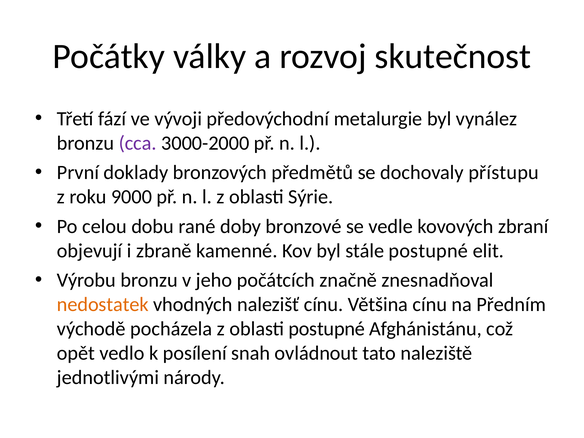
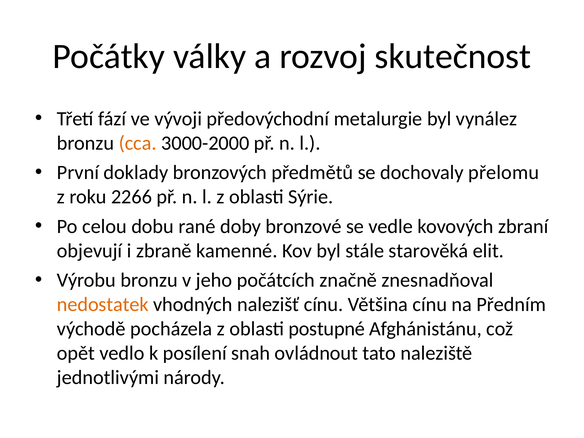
cca colour: purple -> orange (138, 143)
přístupu: přístupu -> přelomu (504, 173)
9000: 9000 -> 2266 (132, 197)
stále postupné: postupné -> starověká (428, 251)
